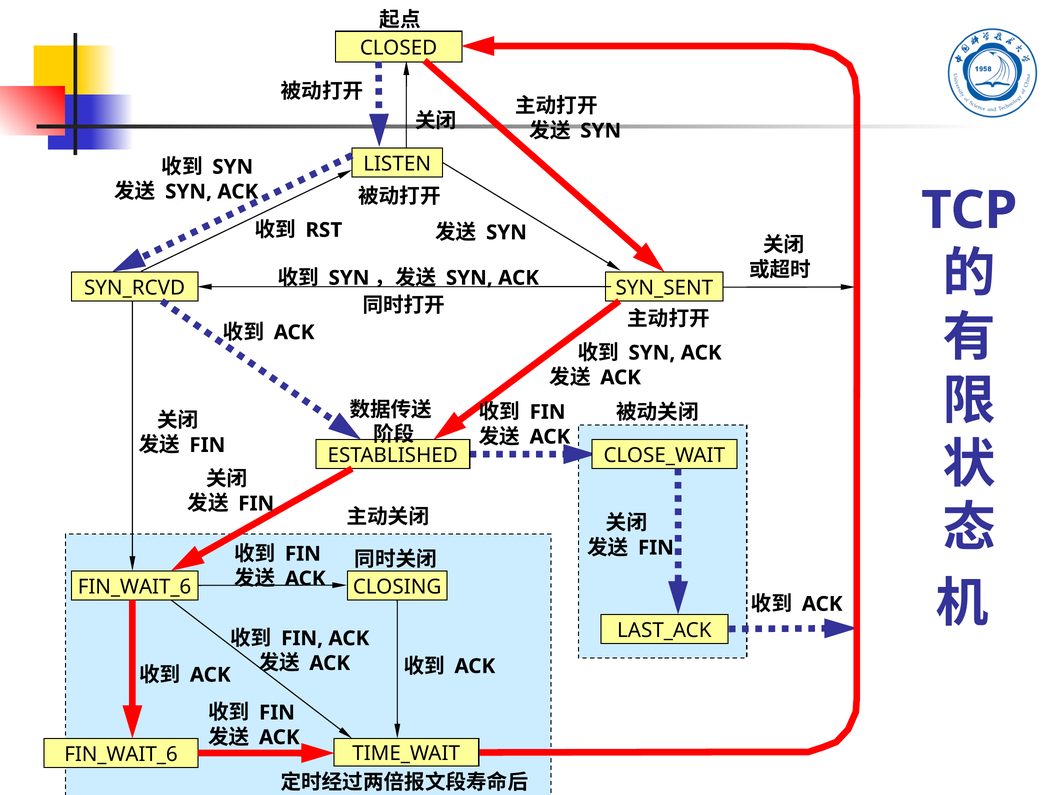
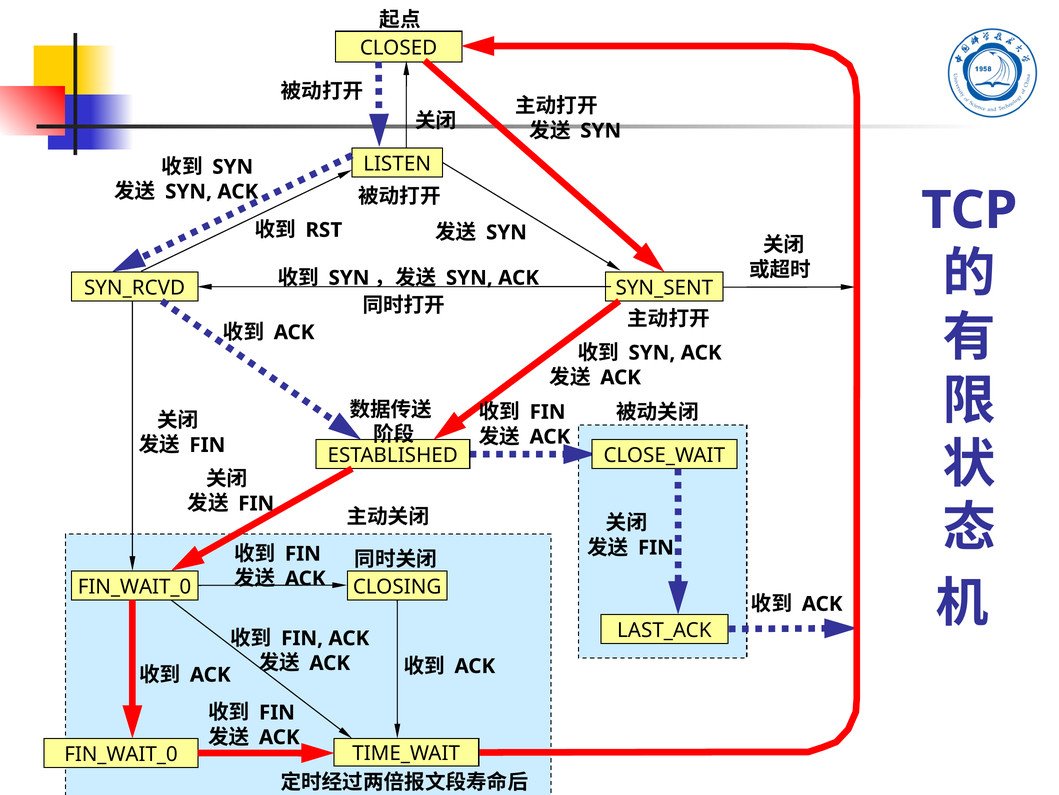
FIN_WAIT_6: FIN_WAIT_6 -> FIN_WAIT_0 (135, 586)
FIN_WAIT_6: FIN_WAIT_6 -> FIN_WAIT_0 (121, 754)
